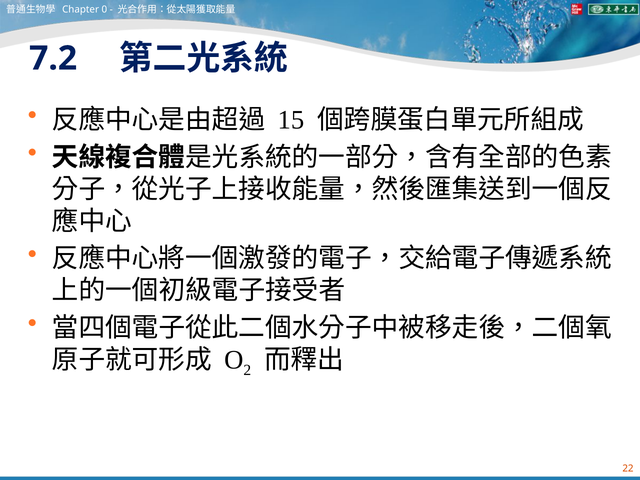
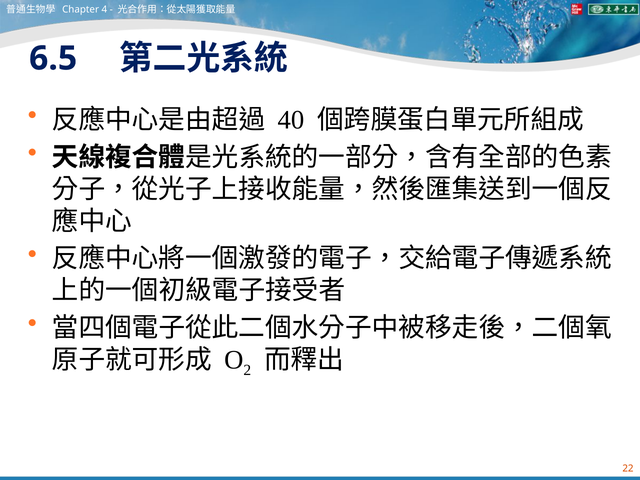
0: 0 -> 4 (104, 10)
7.2: 7.2 -> 6.5 (53, 58)
15: 15 -> 40 (291, 120)
